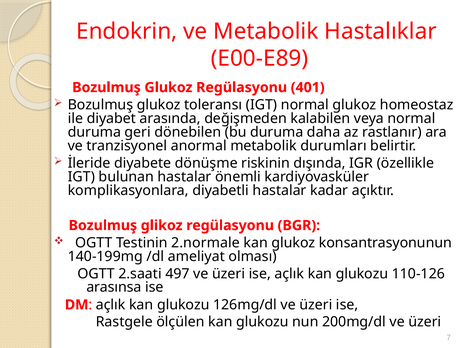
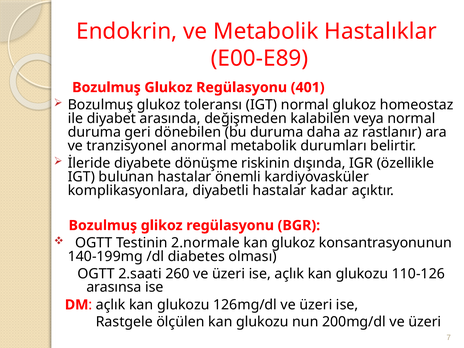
ameliyat: ameliyat -> diabetes (196, 257)
497: 497 -> 260 (178, 274)
